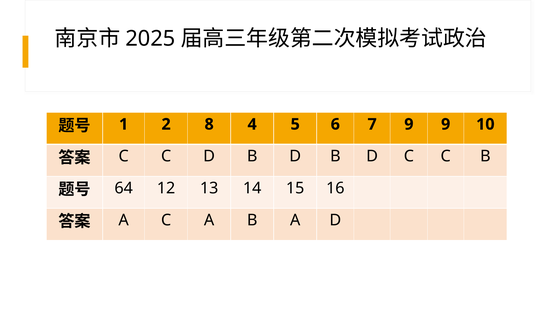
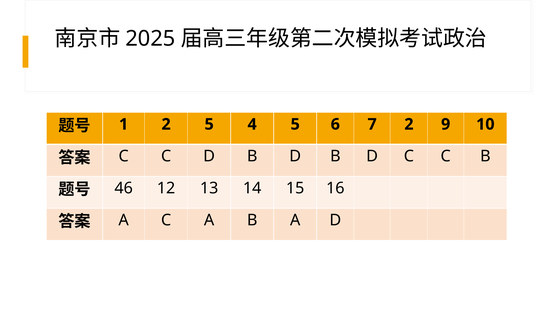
2 8: 8 -> 5 (209, 124)
7 9: 9 -> 2 (409, 124)
64: 64 -> 46 (124, 188)
